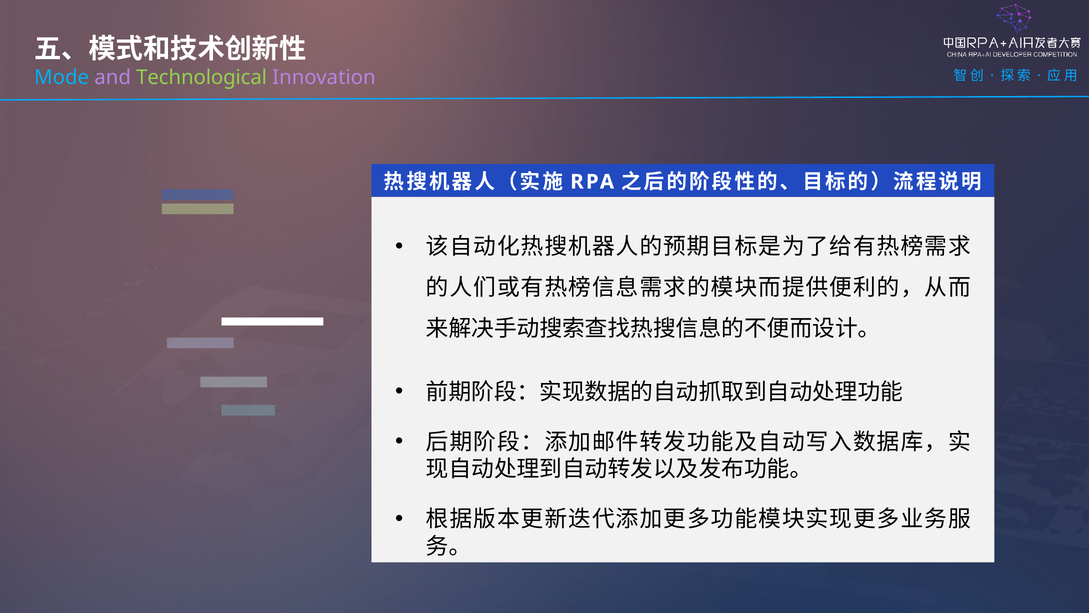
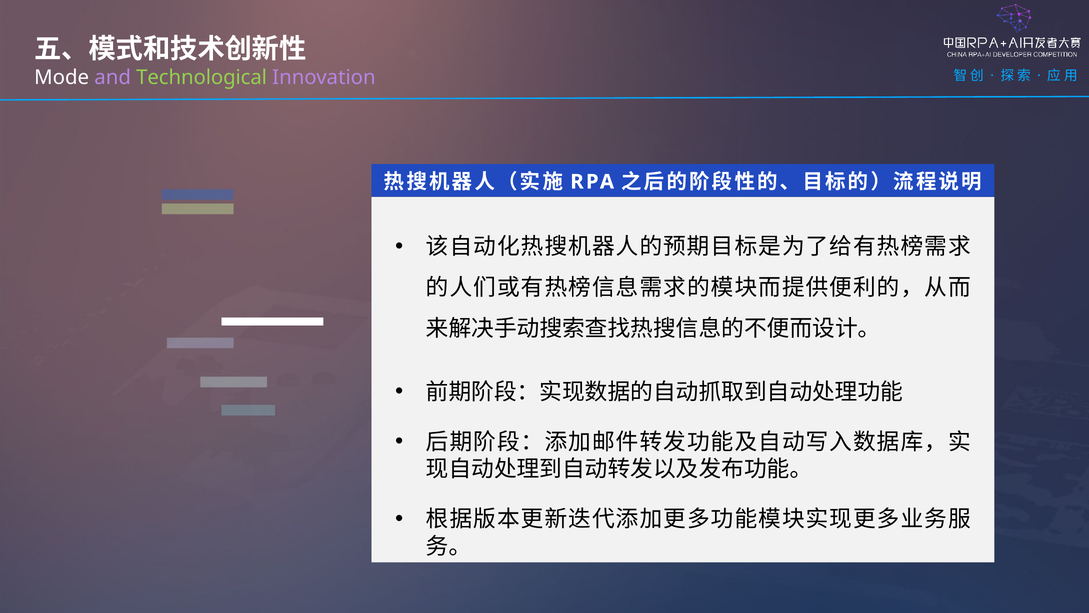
Mode colour: light blue -> white (62, 78)
